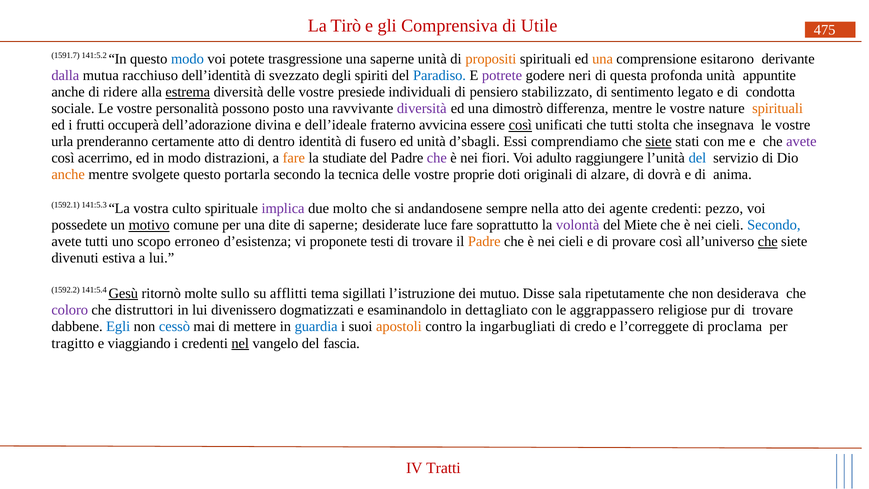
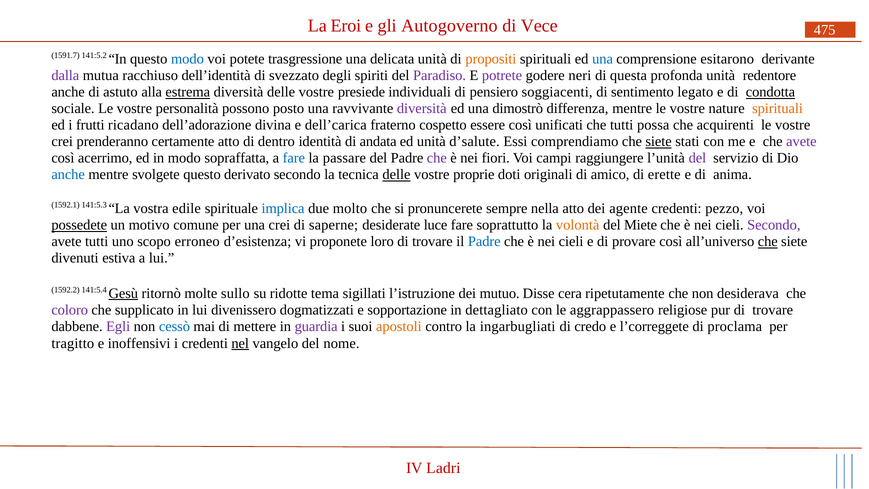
Tirò: Tirò -> Eroi (346, 26)
Comprensiva: Comprensiva -> Autogoverno (449, 26)
Utile: Utile -> Vece (539, 26)
una saperne: saperne -> delicata (392, 59)
una colour: orange -> blue (603, 59)
Paradiso colour: blue -> purple (440, 76)
appuntite: appuntite -> redentore (769, 76)
ridere: ridere -> astuto (120, 92)
stabilizzato: stabilizzato -> soggiacenti (557, 92)
condotta underline: none -> present (770, 92)
occuperà: occuperà -> ricadano (133, 125)
dell’ideale: dell’ideale -> dell’carica (336, 125)
avvicina: avvicina -> cospetto (443, 125)
così underline: present -> none (520, 125)
stolta: stolta -> possa (653, 125)
insegnava: insegnava -> acquirenti (725, 125)
urla: urla -> crei (62, 142)
fusero: fusero -> andata (378, 142)
d’sbagli: d’sbagli -> d’salute (475, 142)
distrazioni: distrazioni -> sopraffatta (237, 158)
fare colour: orange -> blue (294, 158)
studiate: studiate -> passare (344, 158)
adulto: adulto -> campi (554, 158)
del colour: blue -> purple (697, 158)
anche colour: orange -> blue (68, 175)
portarla: portarla -> derivato (247, 175)
delle underline: none -> present (396, 175)
alzare: alzare -> amico (610, 175)
dovrà: dovrà -> erette (664, 175)
culto: culto -> edile (187, 209)
implica colour: purple -> blue (283, 209)
andandosene: andandosene -> pronuncerete (445, 209)
possedete underline: none -> present (79, 225)
motivo underline: present -> none (149, 225)
una dite: dite -> crei (279, 225)
volontà colour: purple -> orange (578, 225)
Secondo colour: blue -> purple (774, 225)
testi: testi -> loro (382, 242)
Padre colour: orange -> blue (484, 242)
afflitti: afflitti -> ridotte (289, 294)
sala: sala -> cera (570, 294)
distruttori: distruttori -> supplicato (144, 310)
esaminandolo: esaminandolo -> sopportazione (407, 310)
Egli colour: blue -> purple (118, 327)
guardia colour: blue -> purple (316, 327)
viaggiando: viaggiando -> inoffensivi (139, 344)
fascia: fascia -> nome (342, 344)
Tratti: Tratti -> Ladri (443, 469)
